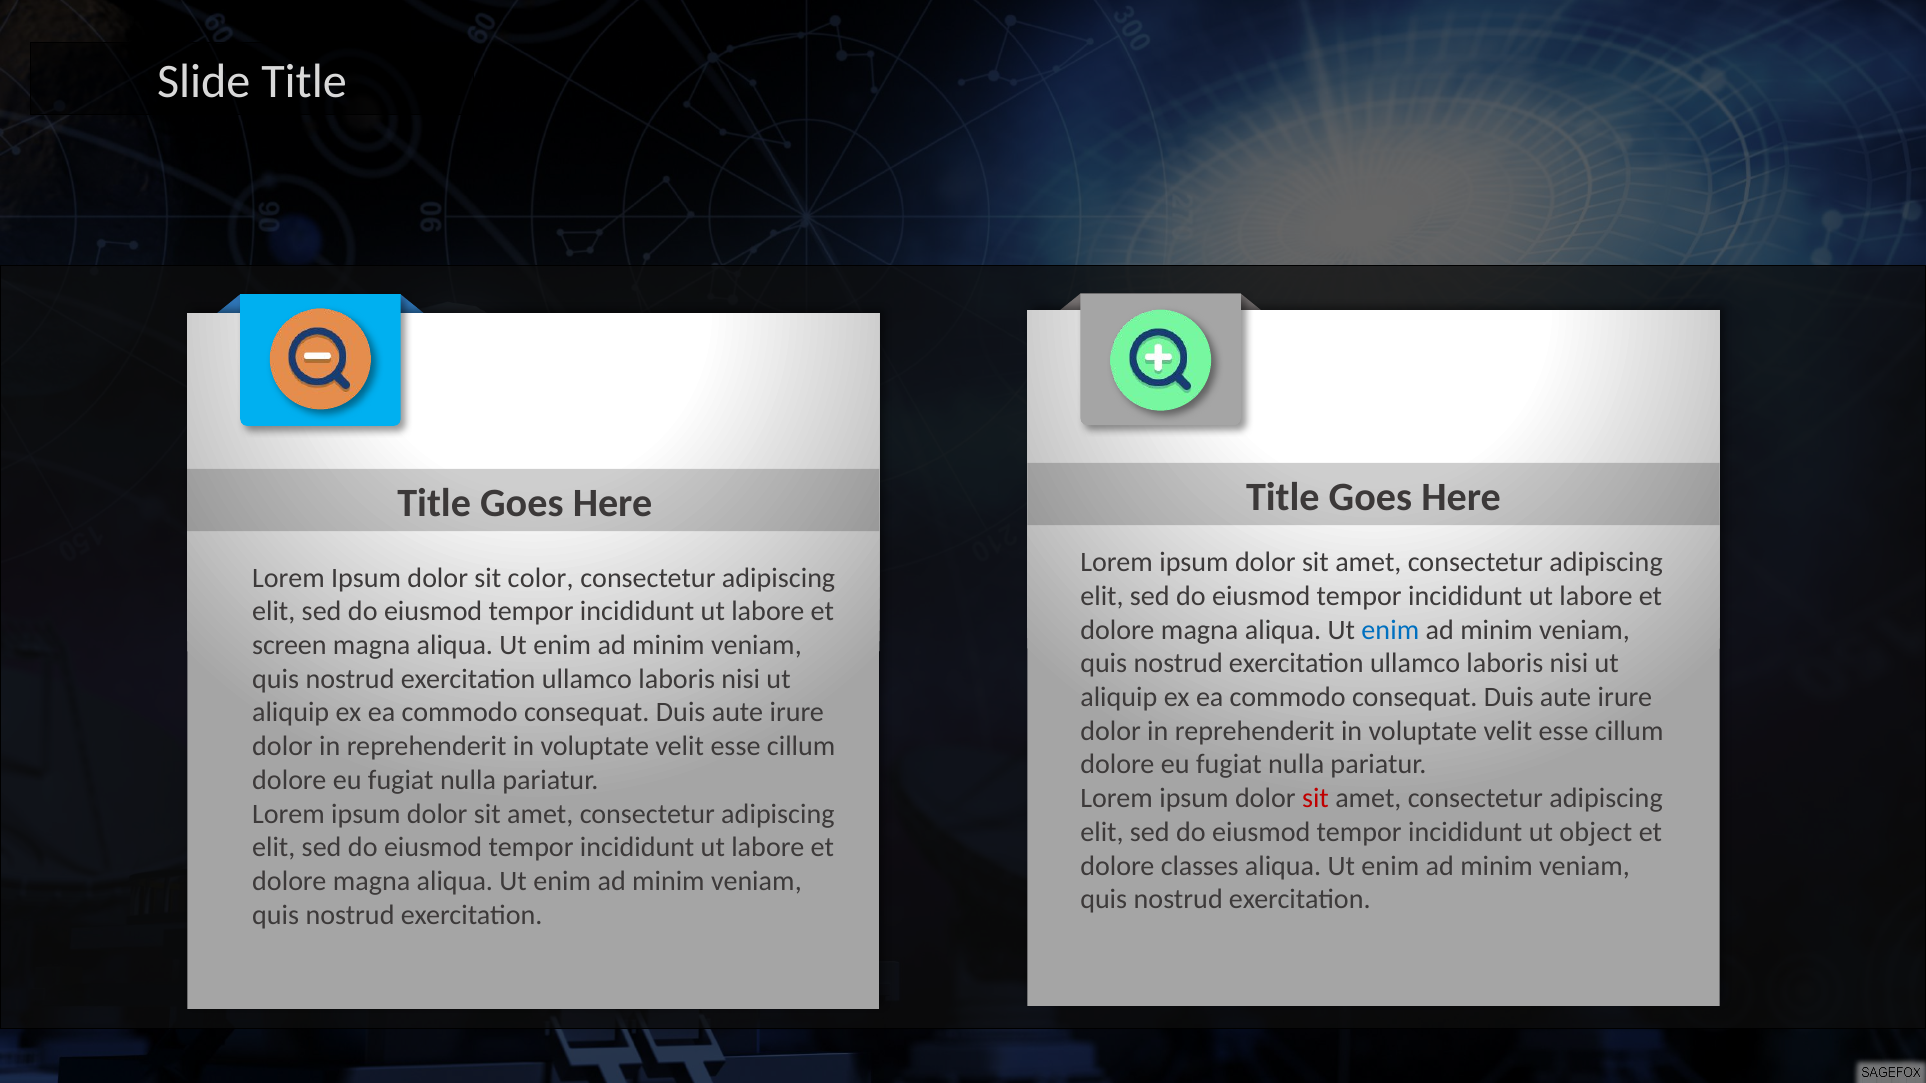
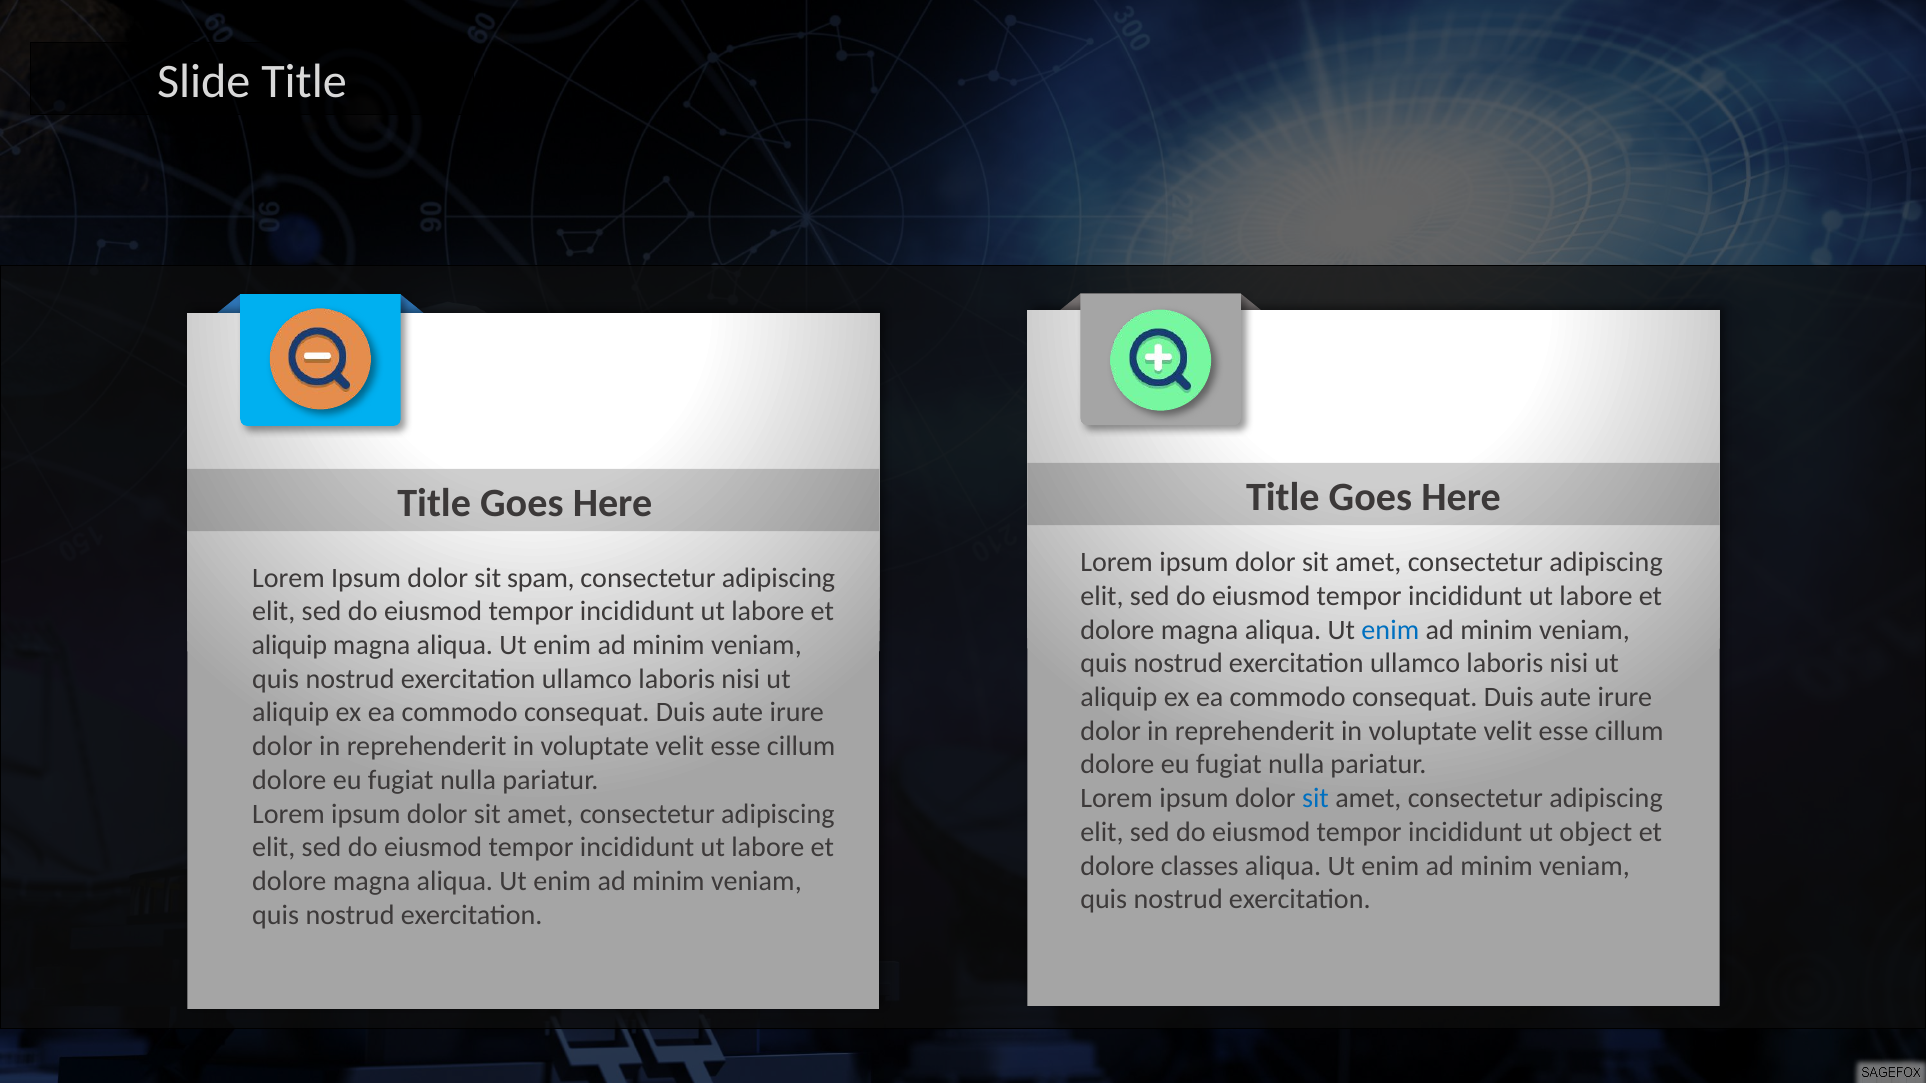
color: color -> spam (541, 578)
screen: screen -> aliquip (289, 645)
sit colour: red -> blue (1315, 799)
